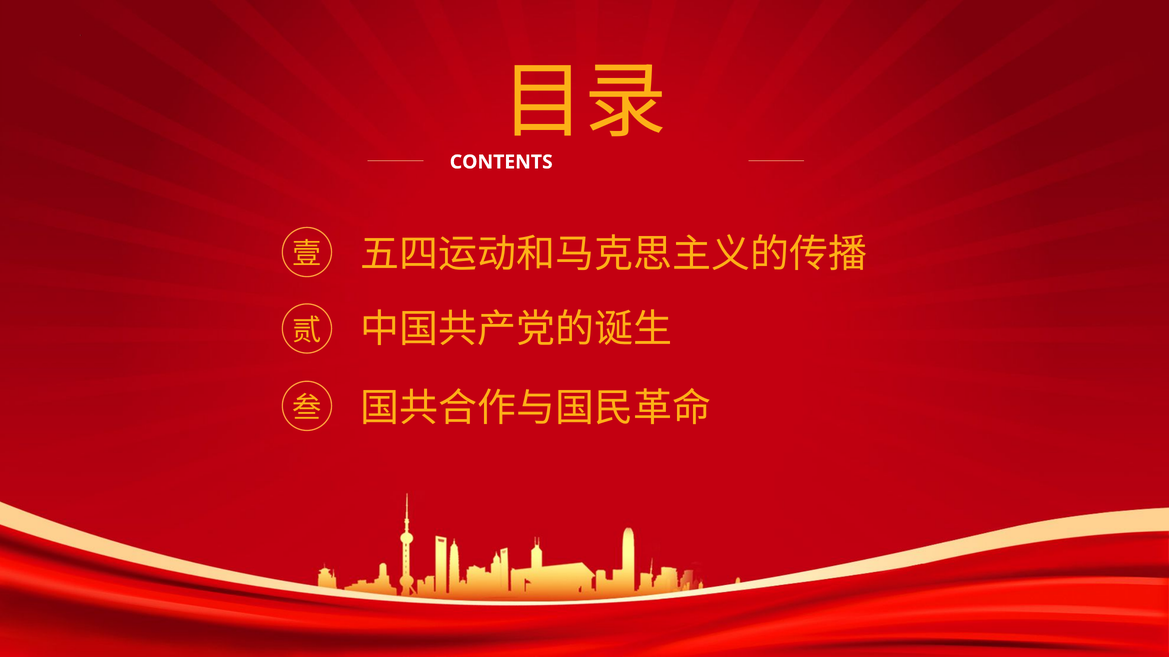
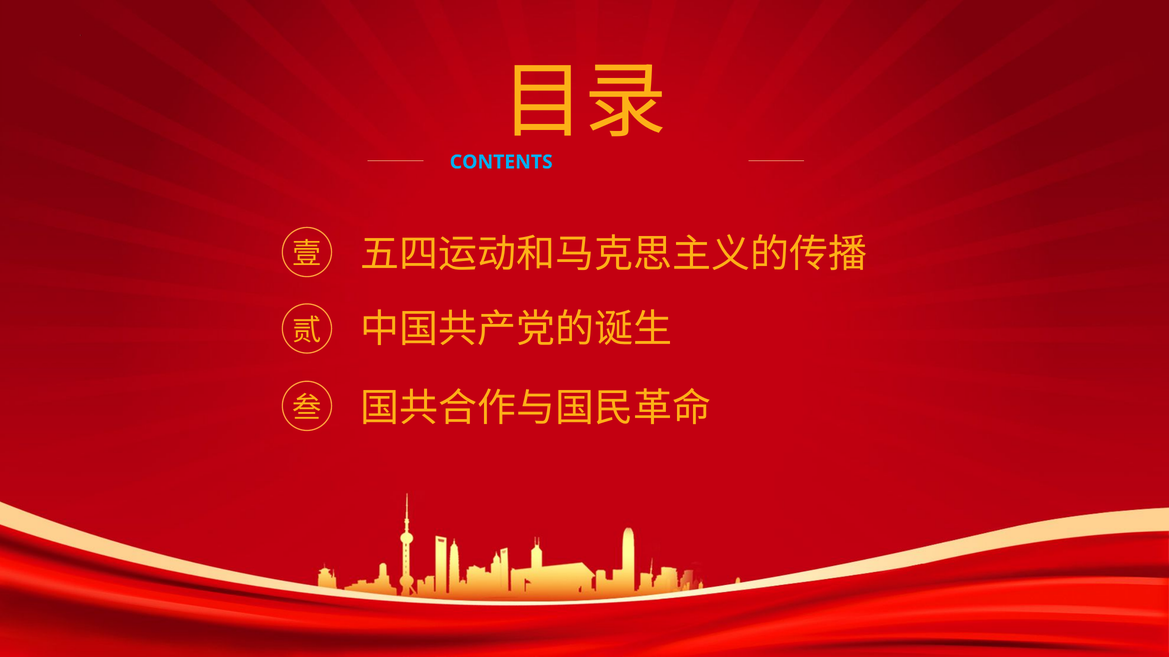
CONTENTS colour: white -> light blue (501, 162)
